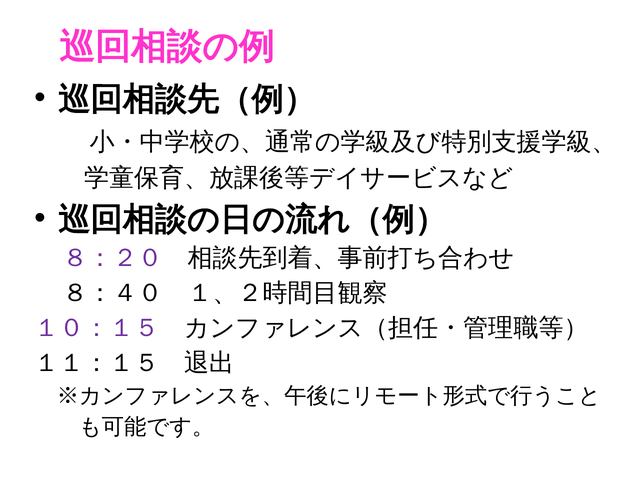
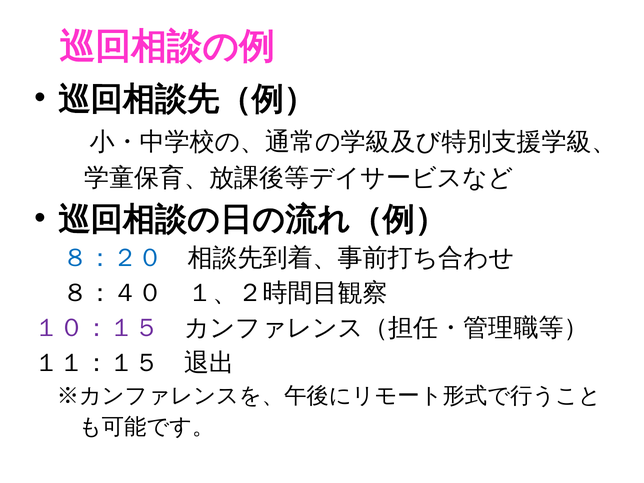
８：２０ colour: purple -> blue (113, 258)
